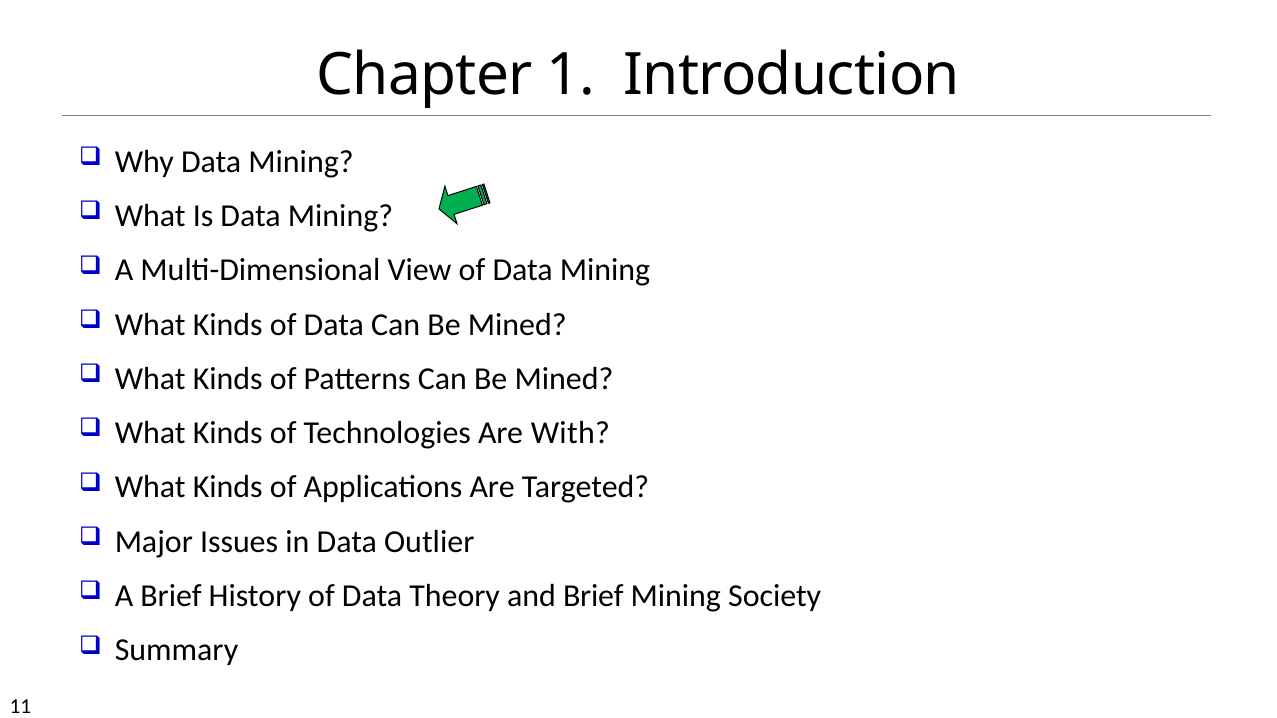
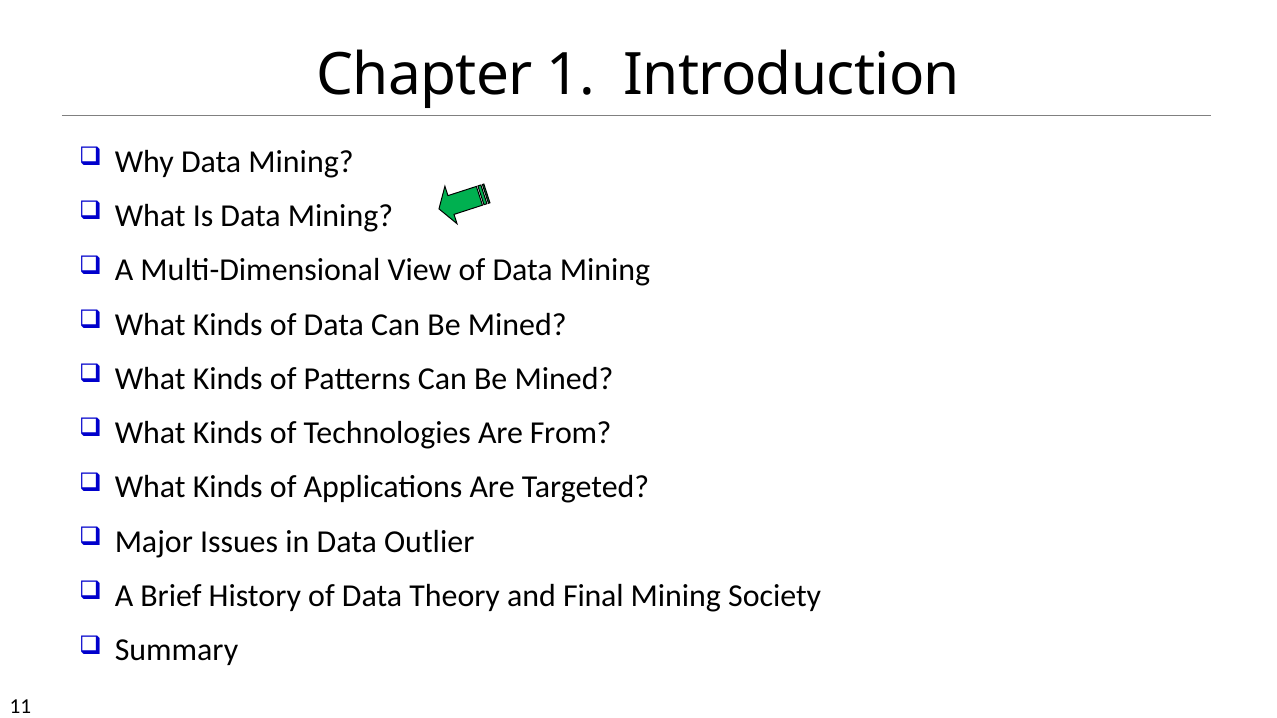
With: With -> From (571, 433)
and Brief: Brief -> Final (593, 596)
